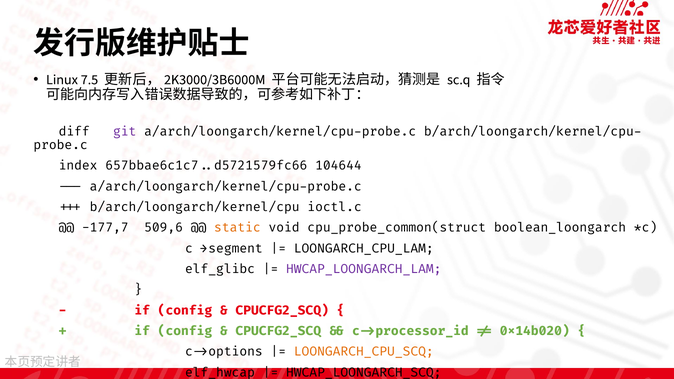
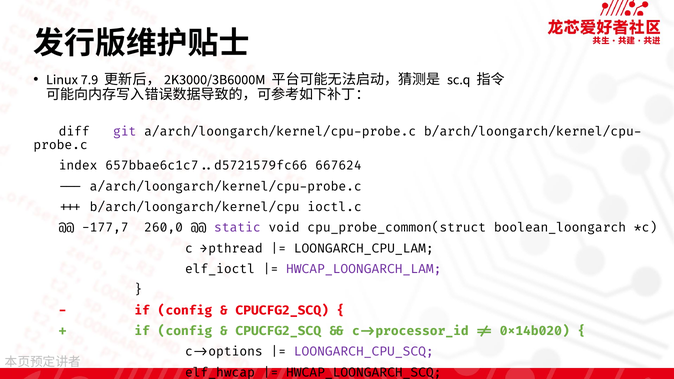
7.5: 7.5 -> 7.9 (89, 80)
104644: 104644 -> 667624 (338, 166)
+509,6: +509,6 -> +260,0 (160, 228)
static colour: orange -> purple (237, 228)
c->segment: c->segment -> c->pthread (224, 248)
elf_glibc: elf_glibc -> elf_ioctl (220, 269)
LOONGARCH_CPU_SCQ colour: orange -> purple (364, 352)
